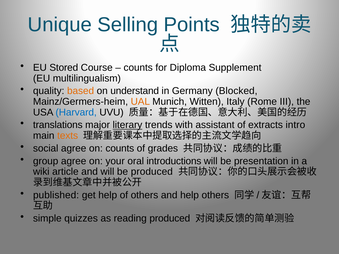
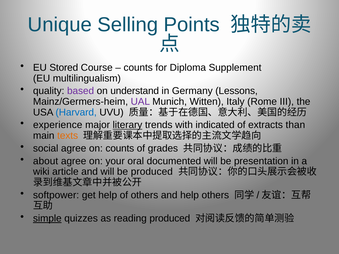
based colour: orange -> purple (81, 91)
Blocked: Blocked -> Lessons (237, 91)
UAL colour: orange -> purple (140, 102)
translations: translations -> experience (58, 125)
assistant: assistant -> indicated (215, 125)
intro: intro -> than (295, 125)
group: group -> about (46, 161)
introductions: introductions -> documented (174, 161)
published: published -> softpower (56, 195)
simple underline: none -> present (47, 219)
